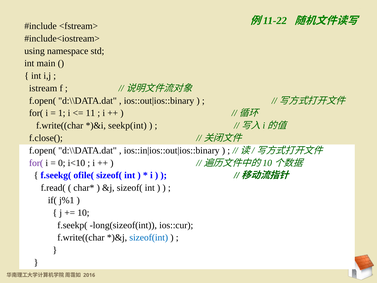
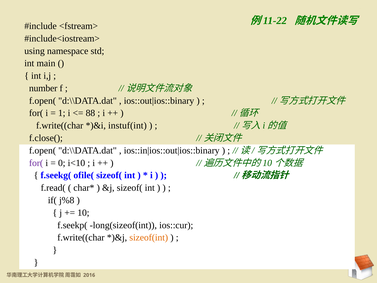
istream: istream -> number (43, 88)
11: 11 -> 88 (90, 113)
seekp(int: seekp(int -> instuf(int (127, 125)
j%1: j%1 -> j%8 (67, 200)
sizeof(int colour: blue -> orange (149, 237)
